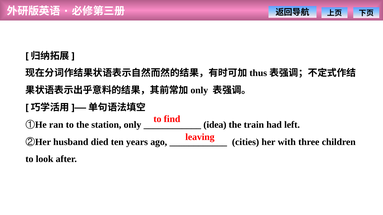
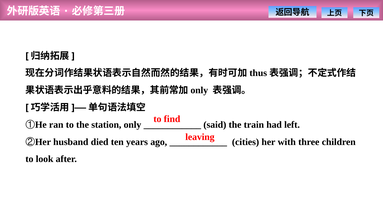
idea: idea -> said (215, 125)
